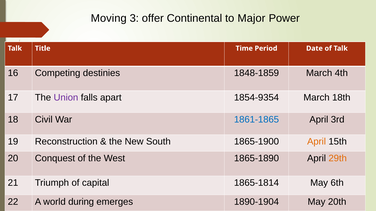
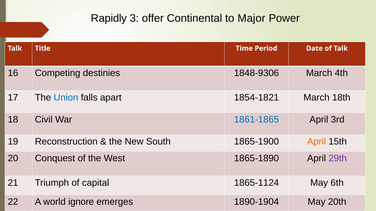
Moving: Moving -> Rapidly (109, 18)
1848-1859: 1848-1859 -> 1848-9306 (256, 73)
Union colour: purple -> blue (66, 98)
1854-9354: 1854-9354 -> 1854-1821 (256, 98)
29th colour: orange -> purple (338, 159)
1865-1814: 1865-1814 -> 1865-1124 (256, 183)
during: during -> ignore (81, 202)
